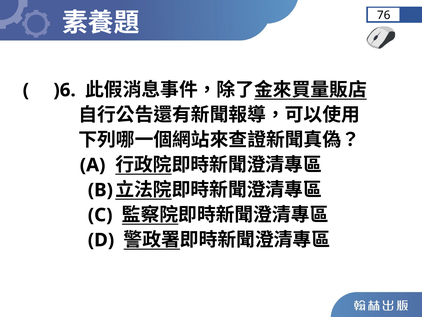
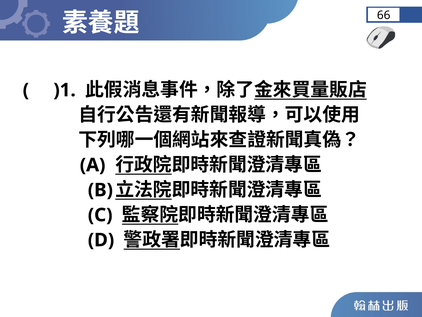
76: 76 -> 66 (384, 15)
)6: )6 -> )1 (65, 90)
